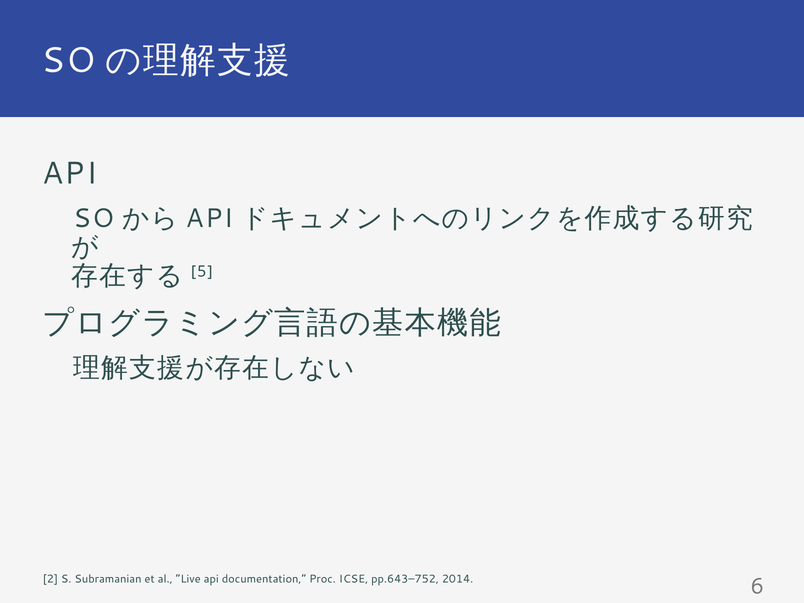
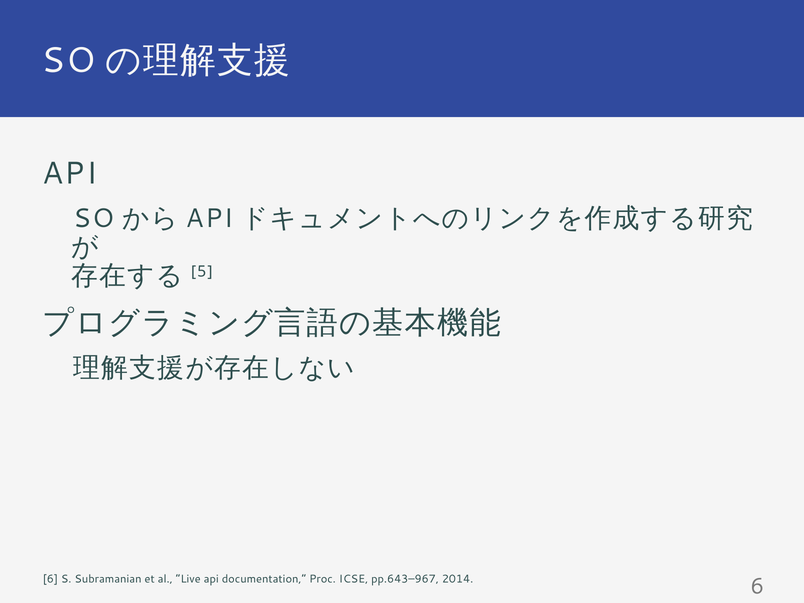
2: 2 -> 6 (50, 579)
pp.643–752: pp.643–752 -> pp.643–967 (405, 579)
